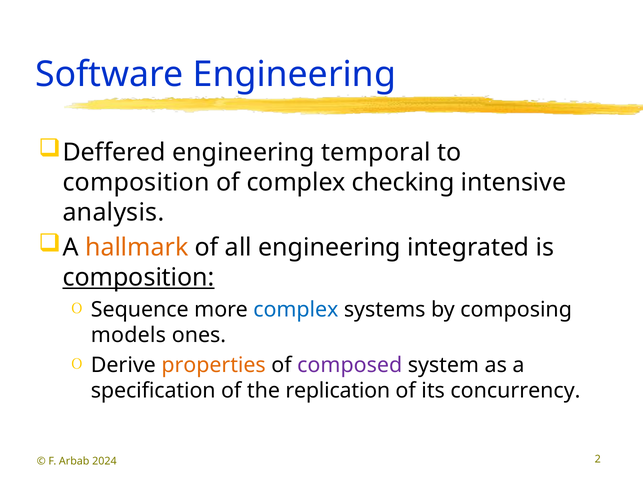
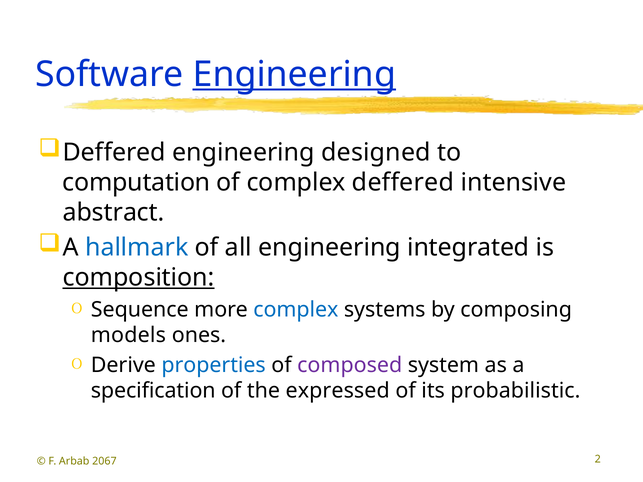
Engineering underline: none -> present (294, 74)
temporal: temporal -> designed (376, 153)
composition: composition -> computation (136, 183)
complex checking: checking -> deffered (403, 183)
analysis: analysis -> abstract (114, 213)
hallmark colour: orange -> blue (137, 248)
properties colour: orange -> blue (214, 365)
replication: replication -> expressed (338, 391)
concurrency: concurrency -> probabilistic (515, 391)
2024: 2024 -> 2067 (104, 461)
